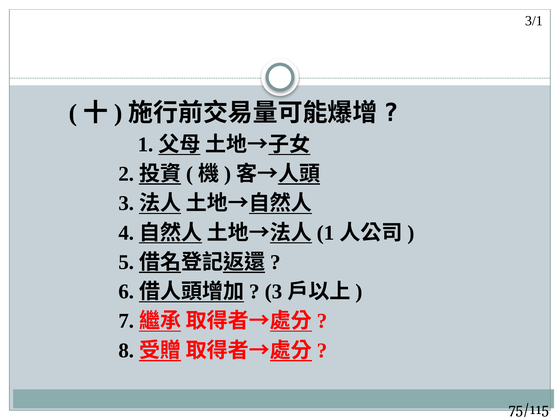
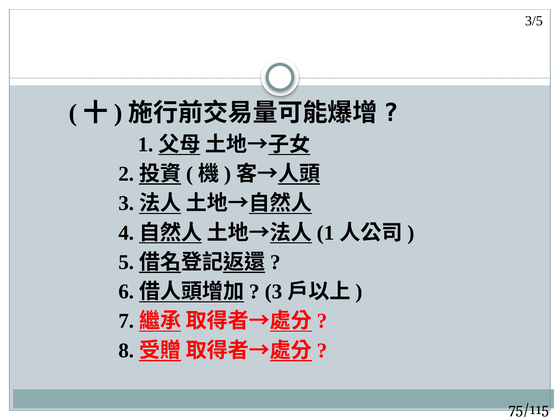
3/1: 3/1 -> 3/5 (534, 21)
